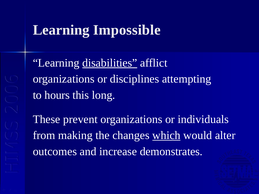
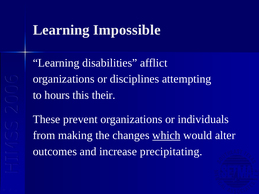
disabilities underline: present -> none (110, 63)
long: long -> their (104, 95)
demonstrates: demonstrates -> precipitating (171, 152)
